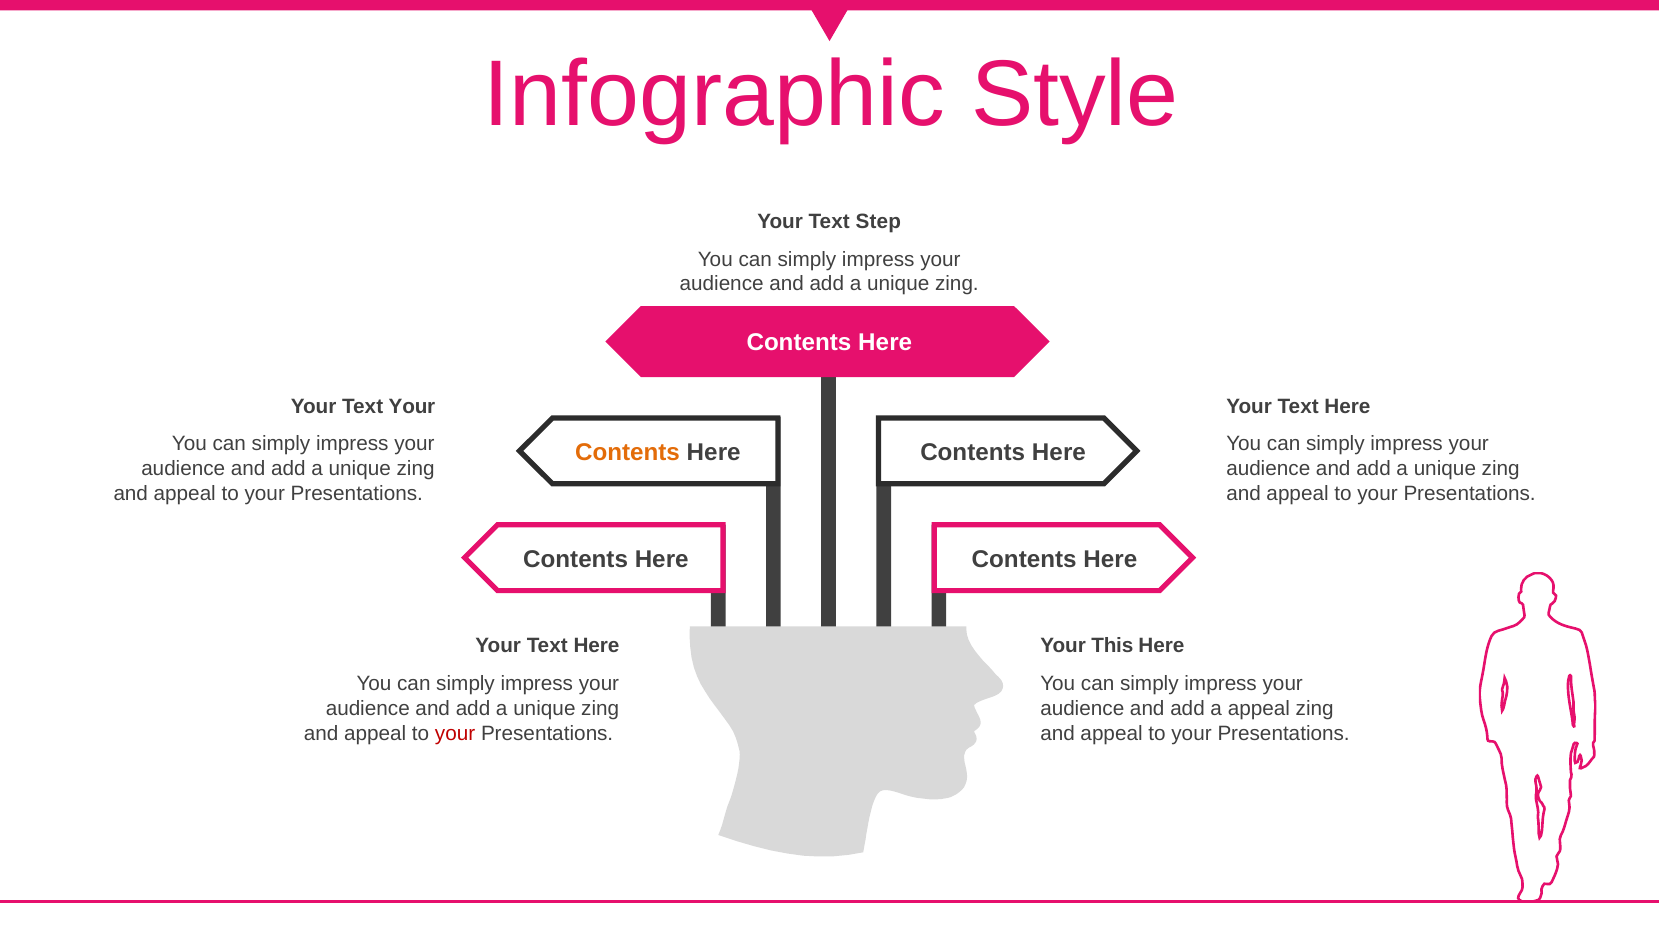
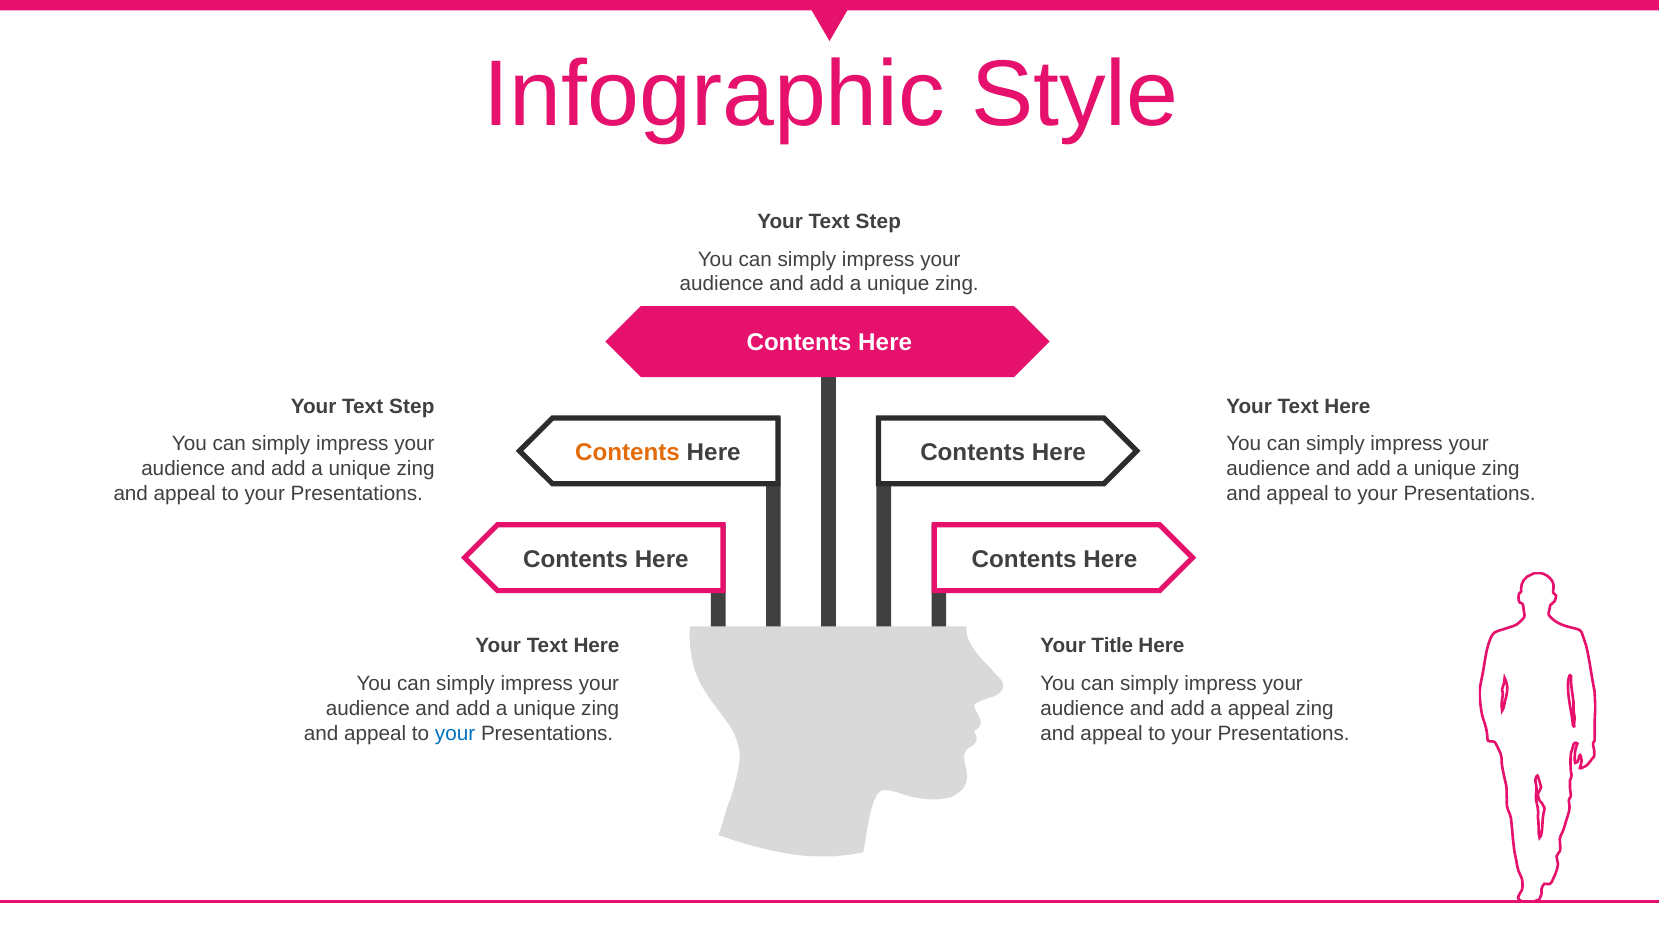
Your: Your -> Step (412, 406)
This: This -> Title (1112, 646)
your colour: red -> blue (455, 733)
